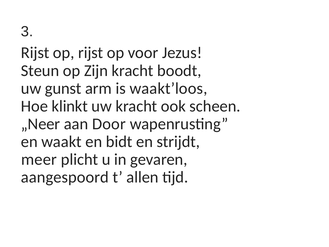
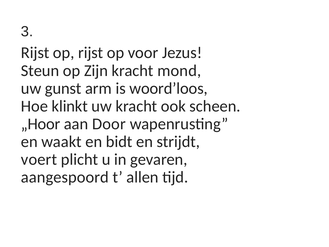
boodt: boodt -> mond (179, 71)
waakt’loos: waakt’loos -> woord’loos (169, 88)
„Neer: „Neer -> „Hoor (41, 124)
meer: meer -> voert (39, 159)
